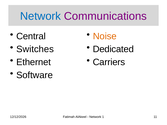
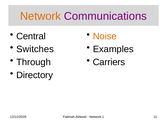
Network colour: blue -> orange (40, 16)
Dedicated: Dedicated -> Examples (113, 49)
Ethernet: Ethernet -> Through (34, 62)
Software: Software -> Directory (35, 75)
